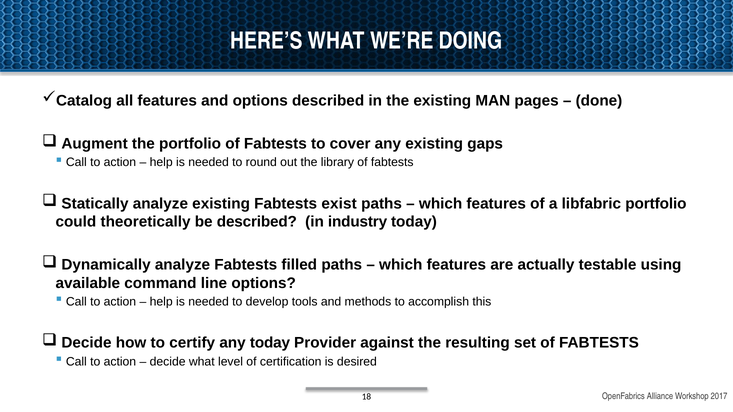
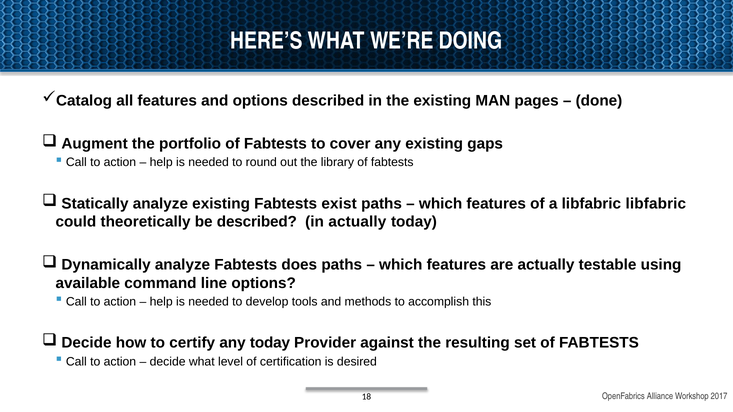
libfabric portfolio: portfolio -> libfabric (656, 204)
in industry: industry -> actually (357, 222)
filled: filled -> does (299, 265)
